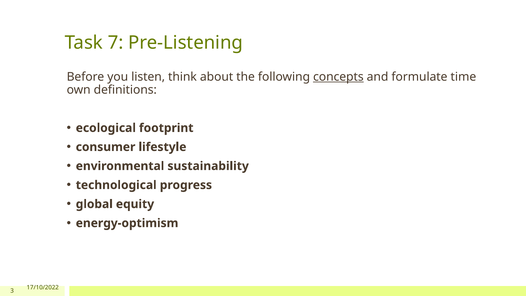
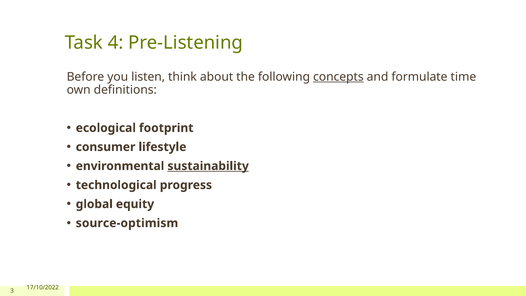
7: 7 -> 4 (116, 43)
sustainability underline: none -> present (208, 166)
energy-optimism: energy-optimism -> source-optimism (127, 223)
